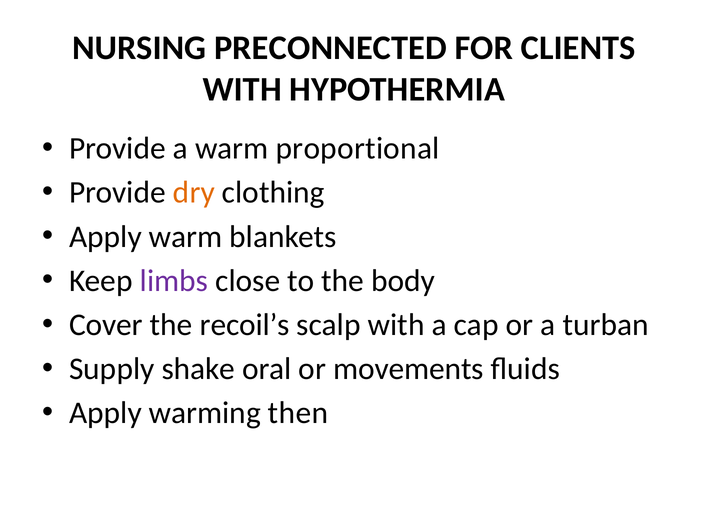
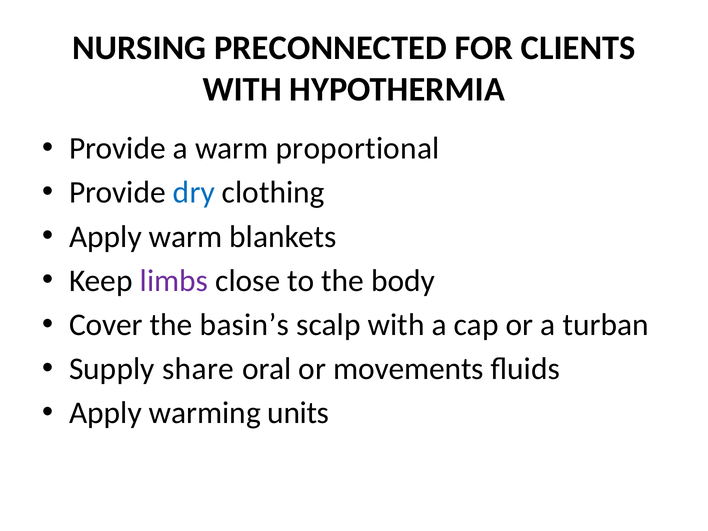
dry colour: orange -> blue (194, 193)
recoil’s: recoil’s -> basin’s (244, 325)
shake: shake -> share (198, 369)
then: then -> units (298, 413)
